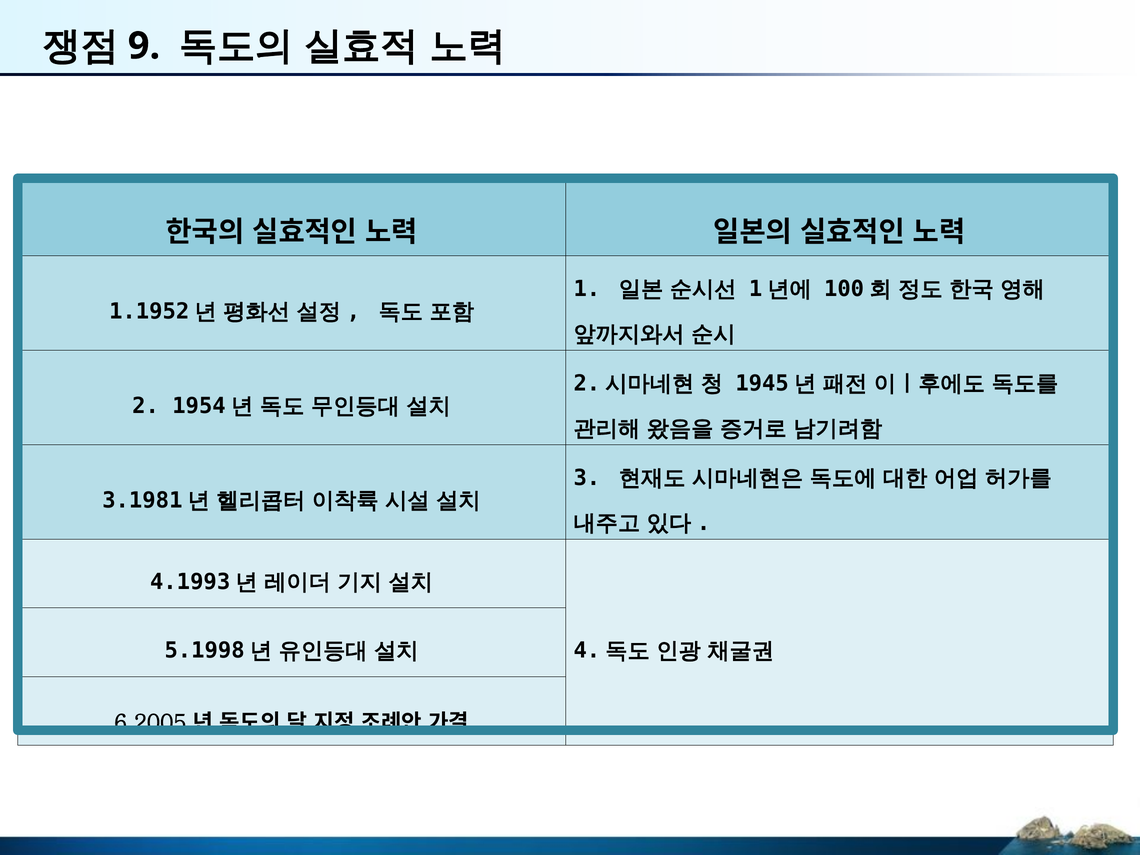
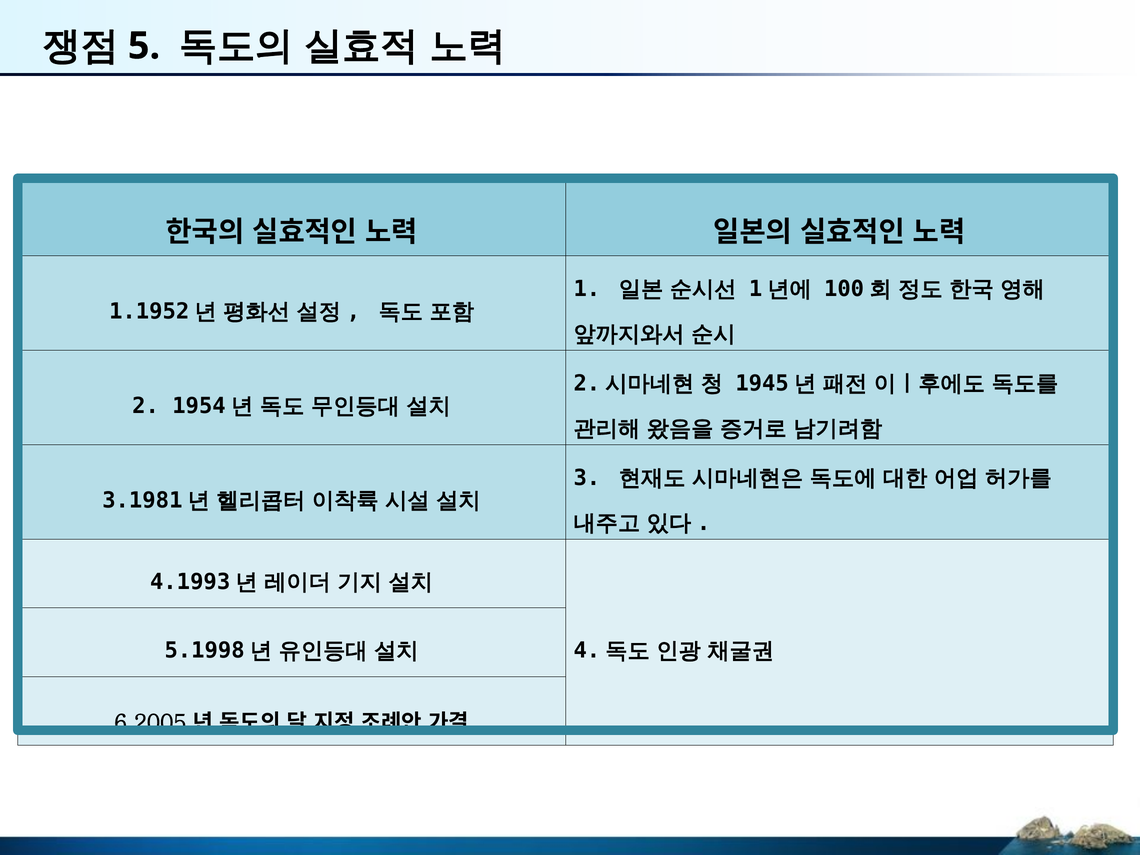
9: 9 -> 5 (144, 46)
